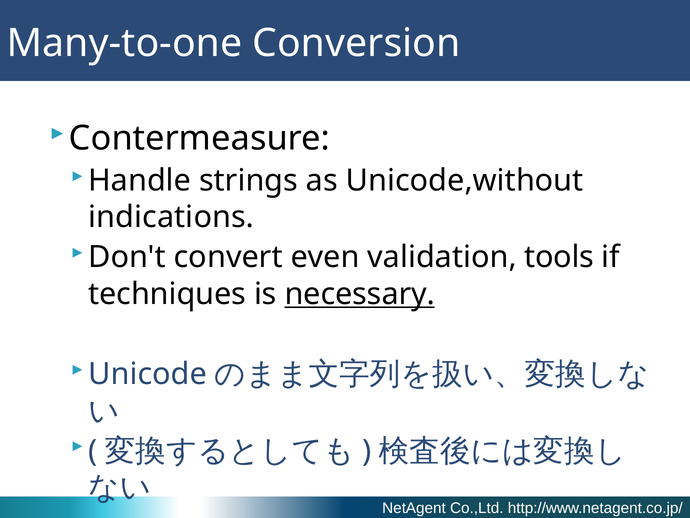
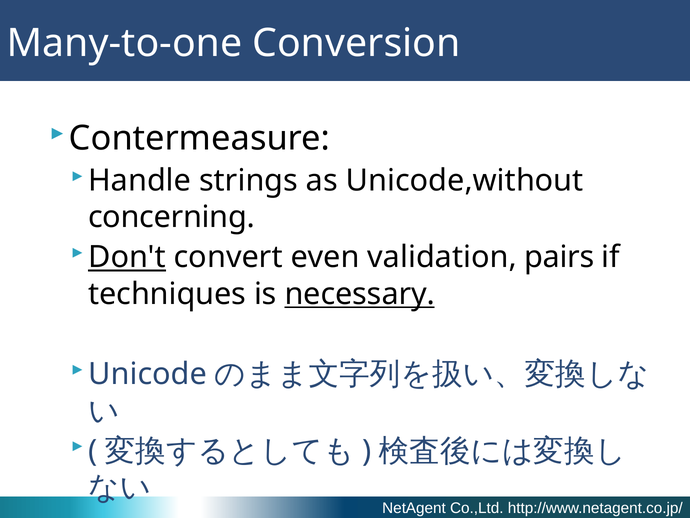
indications: indications -> concerning (171, 217)
Don't underline: none -> present (127, 257)
tools: tools -> pairs (559, 257)
